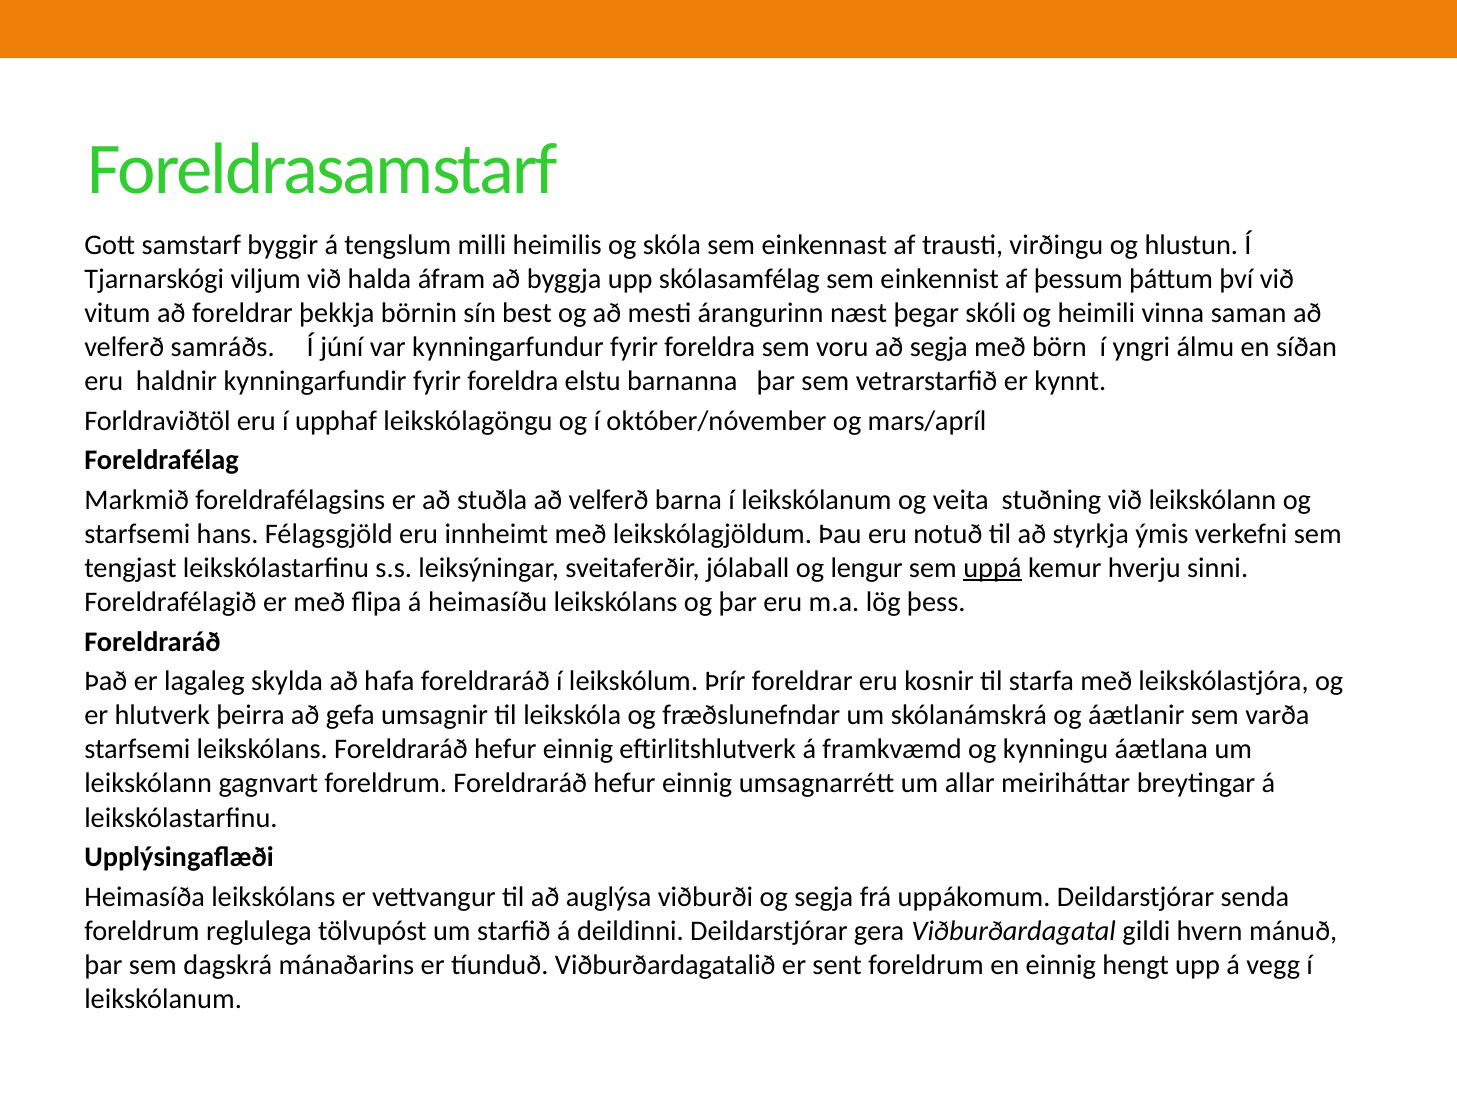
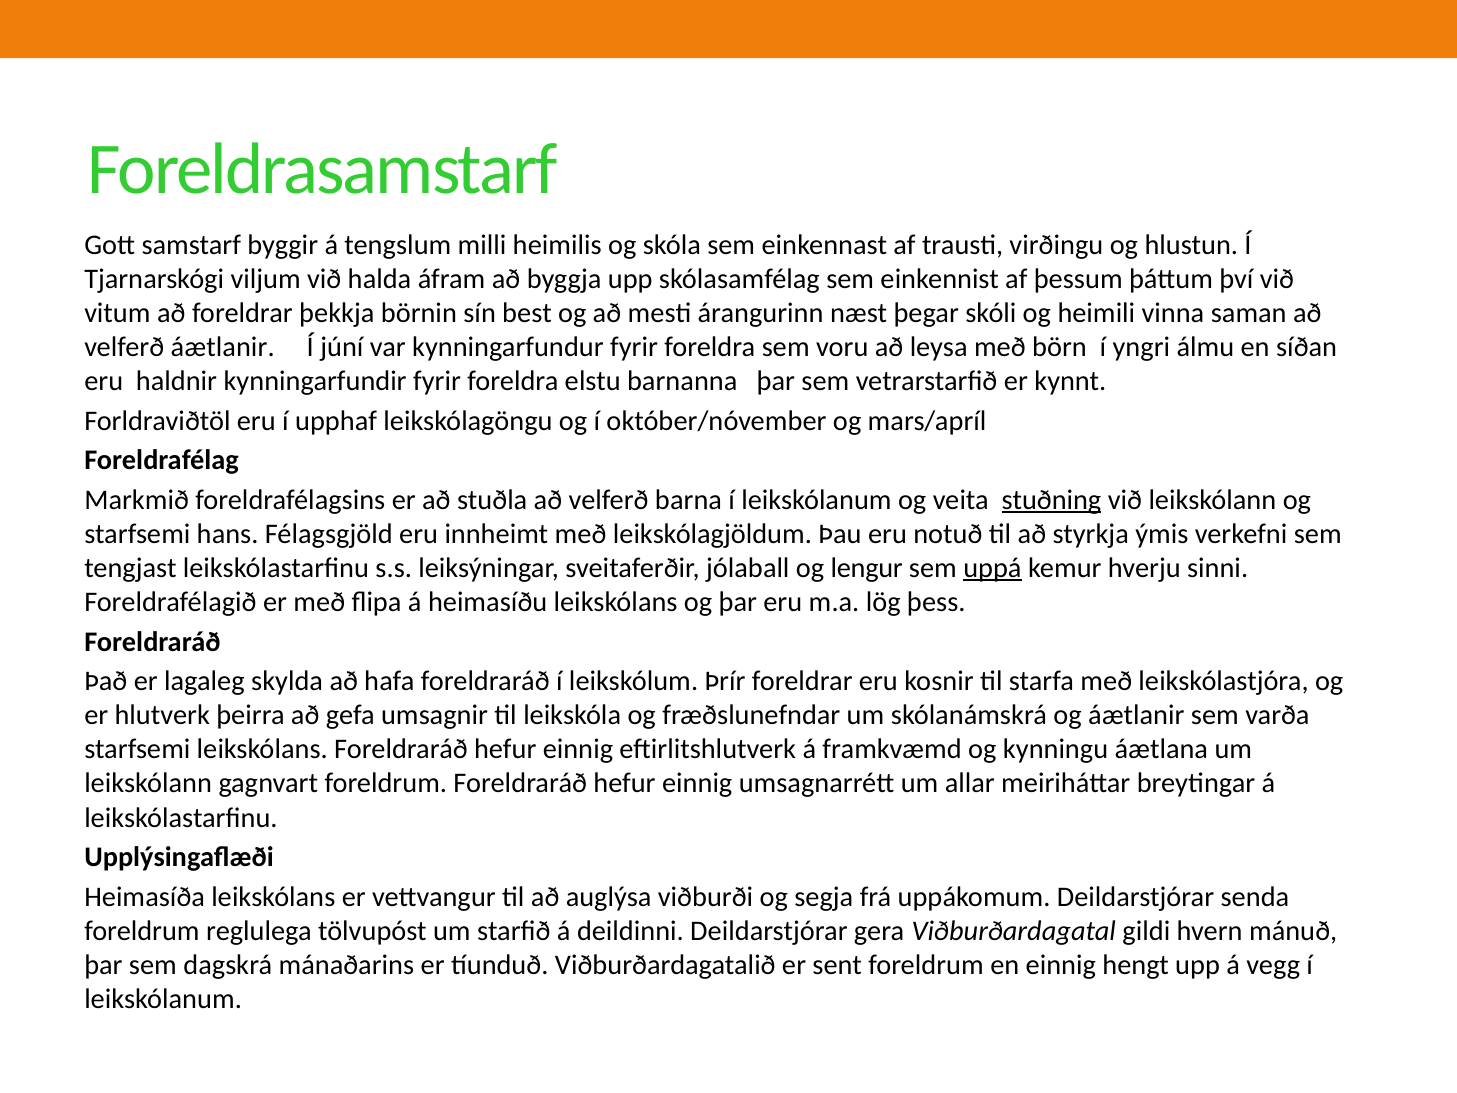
velferð samráðs: samráðs -> áætlanir (223, 347)
að segja: segja -> leysa (939, 347)
stuðning underline: none -> present (1051, 500)
